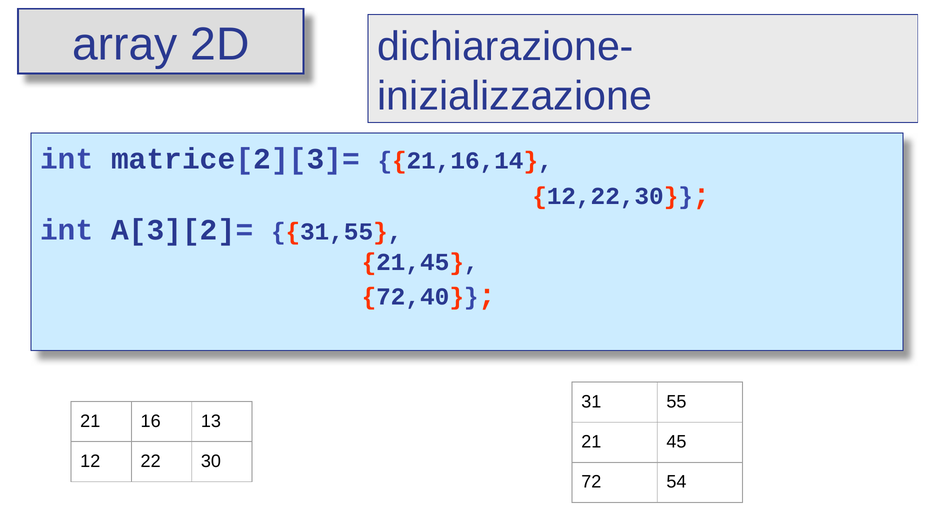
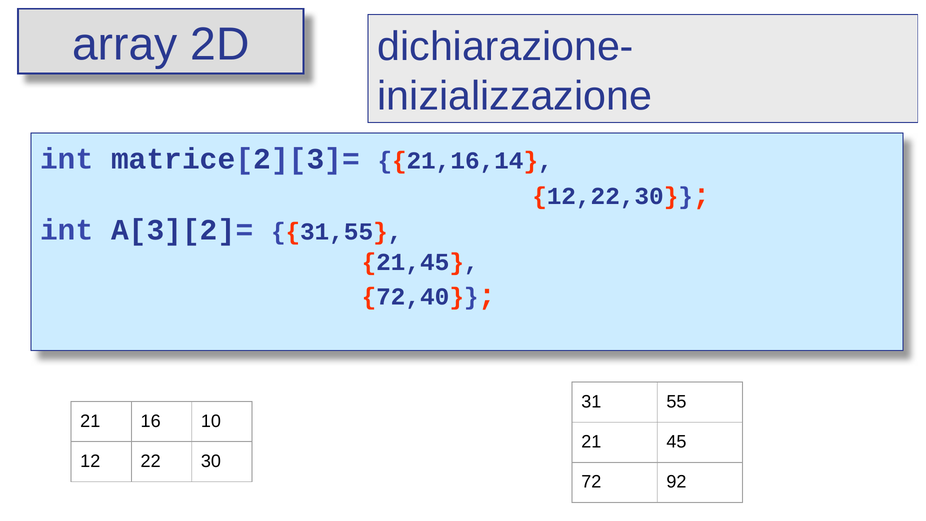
13: 13 -> 10 (211, 421)
54: 54 -> 92 (676, 482)
